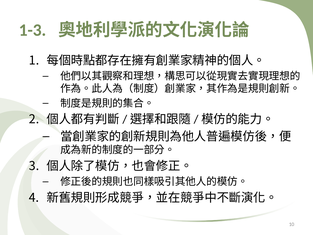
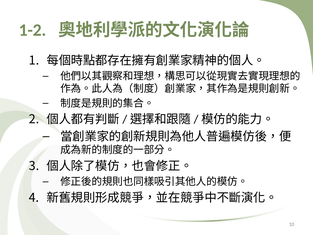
1-3: 1-3 -> 1-2 (33, 30)
